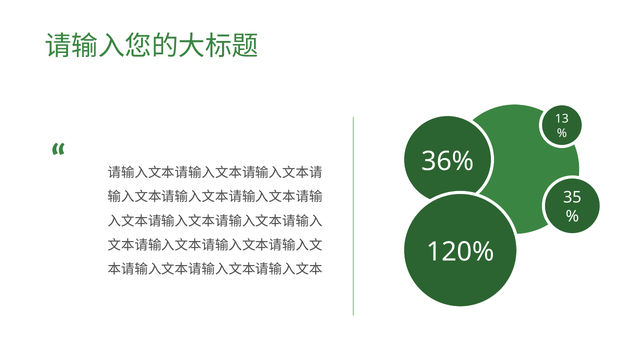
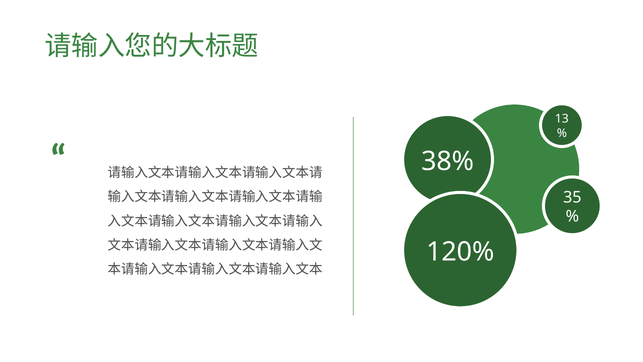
36%: 36% -> 38% (448, 161)
